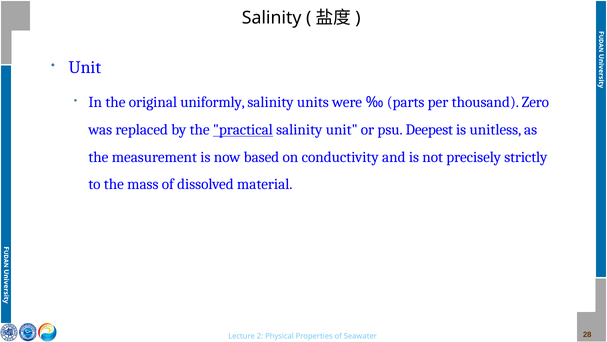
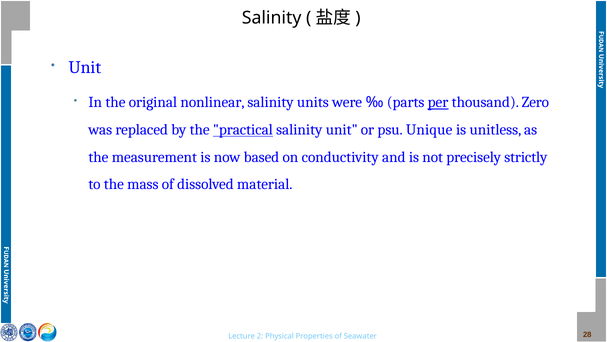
uniformly: uniformly -> nonlinear (212, 102)
per underline: none -> present (438, 102)
Deepest: Deepest -> Unique (429, 130)
